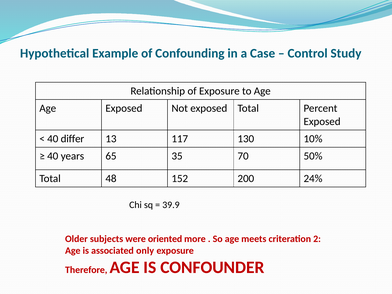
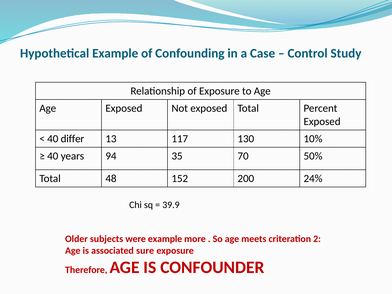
65: 65 -> 94 (111, 156)
were oriented: oriented -> example (165, 239)
only: only -> sure (145, 251)
